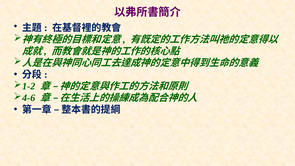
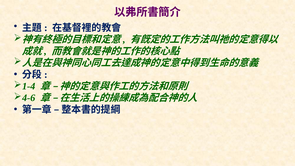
1-2: 1-2 -> 1-4 (29, 86)
